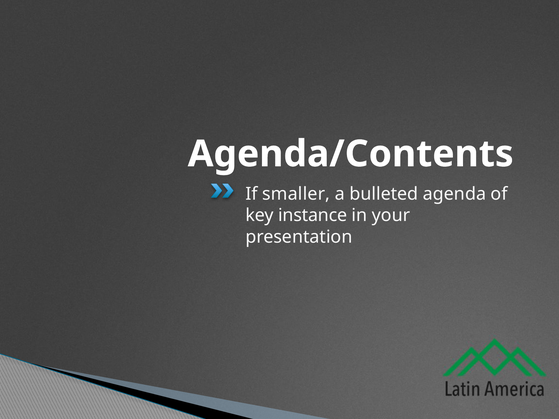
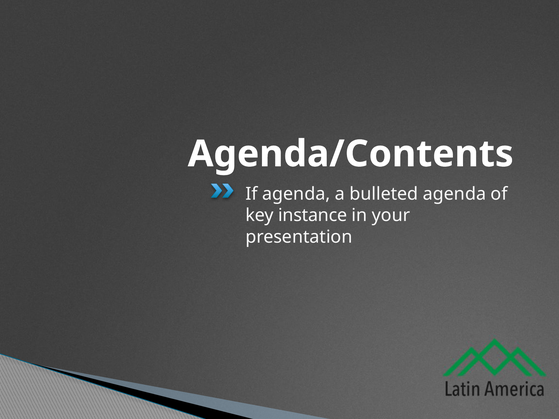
If smaller: smaller -> agenda (296, 194)
